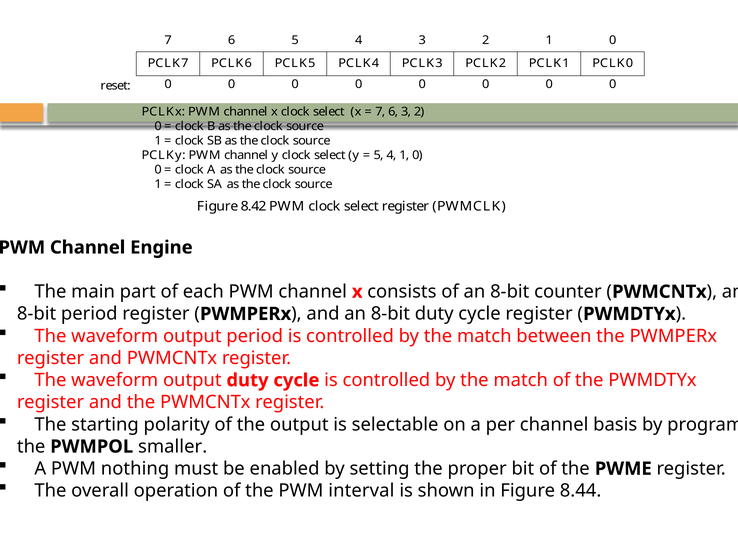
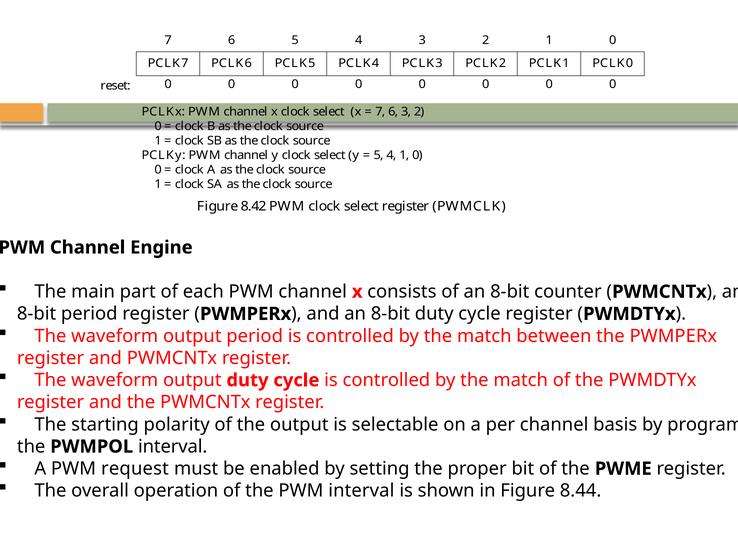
PWMPOL smaller: smaller -> interval (173, 447)
nothing: nothing -> request (135, 469)
